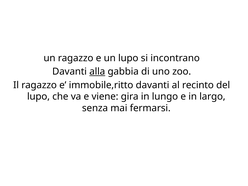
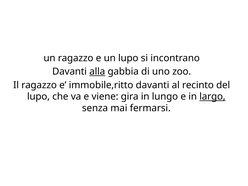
largo underline: none -> present (212, 97)
